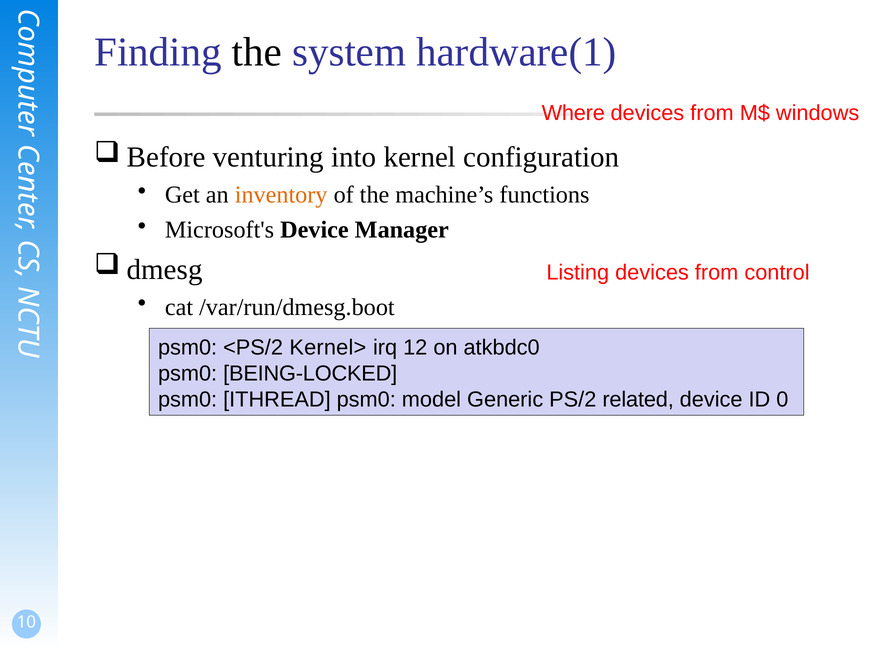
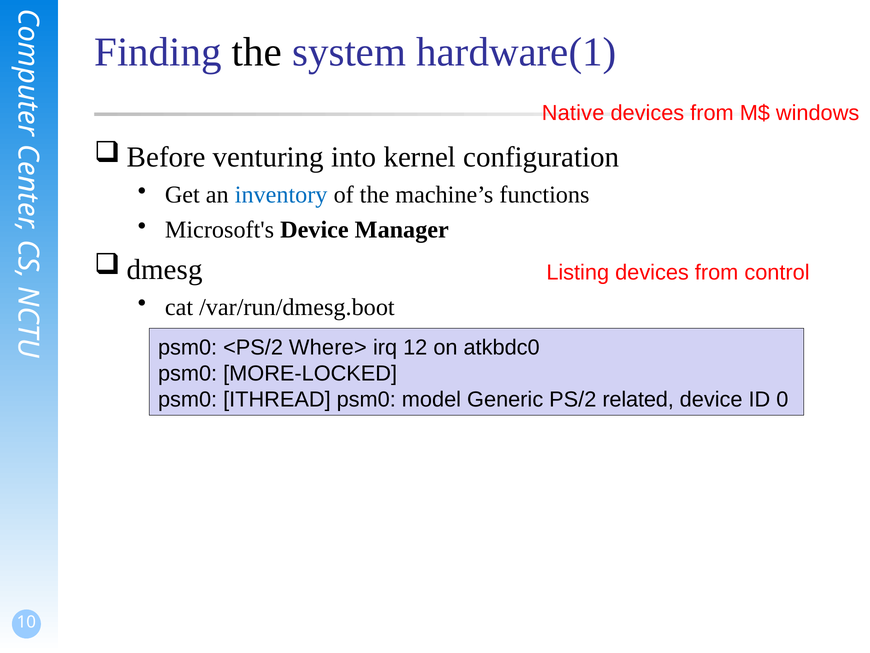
Where: Where -> Native (573, 113)
inventory colour: orange -> blue (281, 195)
Kernel>: Kernel> -> Where> (328, 347)
BEING-LOCKED: BEING-LOCKED -> MORE-LOCKED (310, 373)
